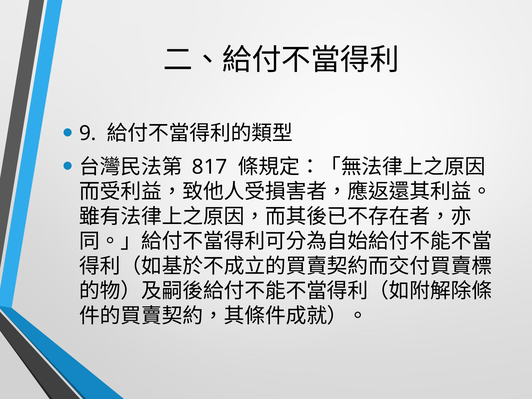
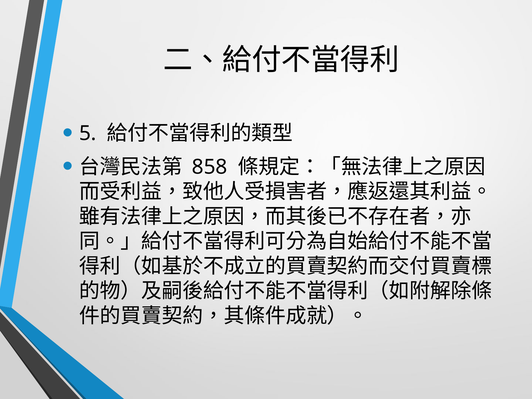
9: 9 -> 5 (88, 133)
817: 817 -> 858 (210, 167)
